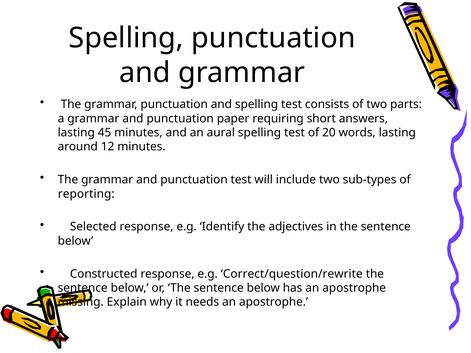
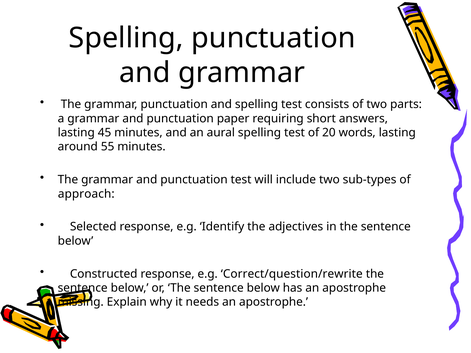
12: 12 -> 55 (108, 147)
reporting: reporting -> approach (86, 194)
